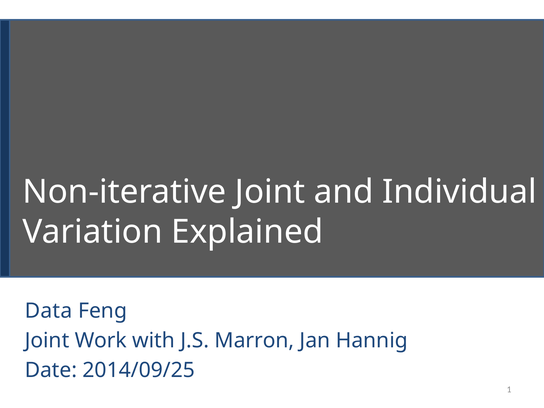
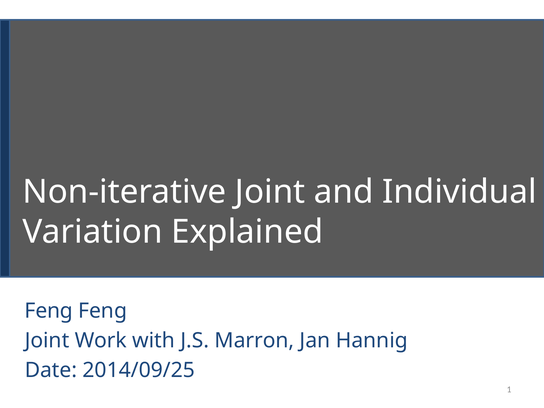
Data: Data -> Feng (49, 311)
